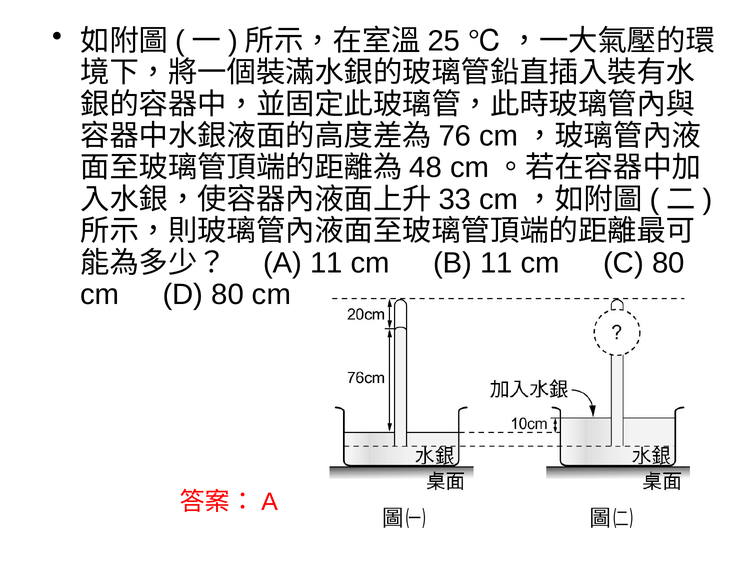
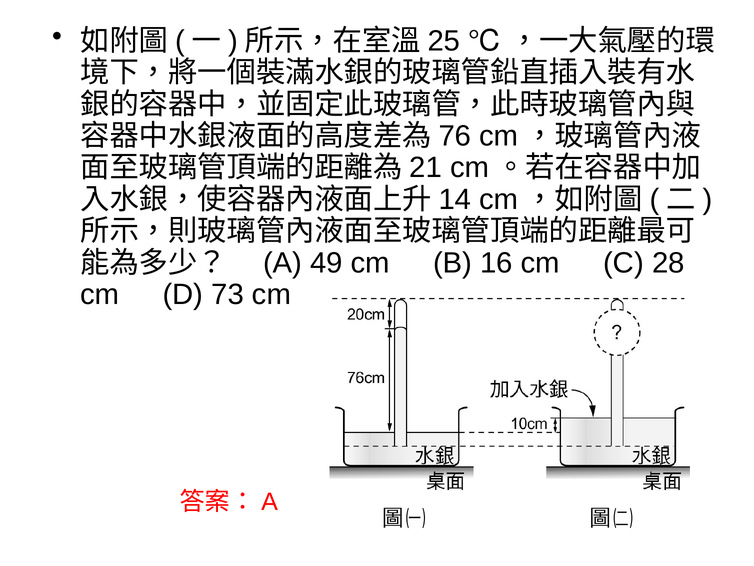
48: 48 -> 21 (426, 168)
33: 33 -> 14 (455, 199)
A 11: 11 -> 49 (326, 263)
B 11: 11 -> 16 (497, 263)
C 80: 80 -> 28 (668, 263)
D 80: 80 -> 73 (228, 294)
